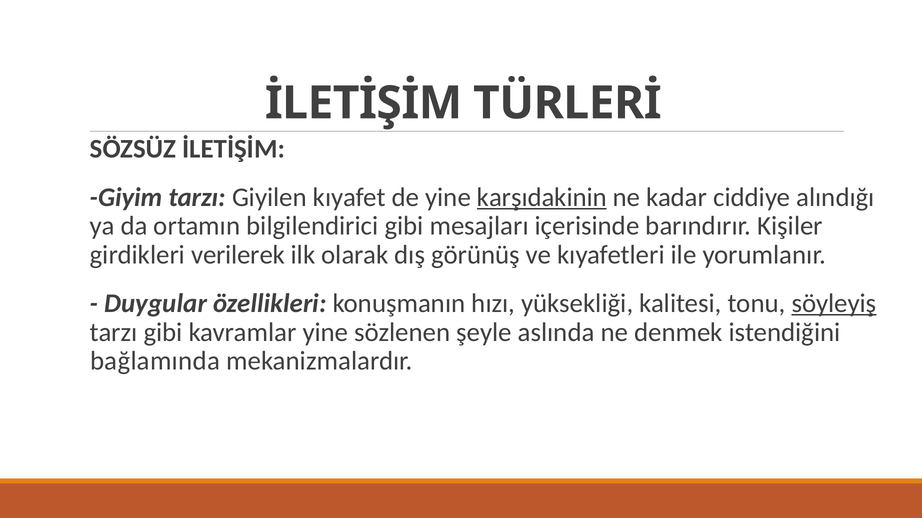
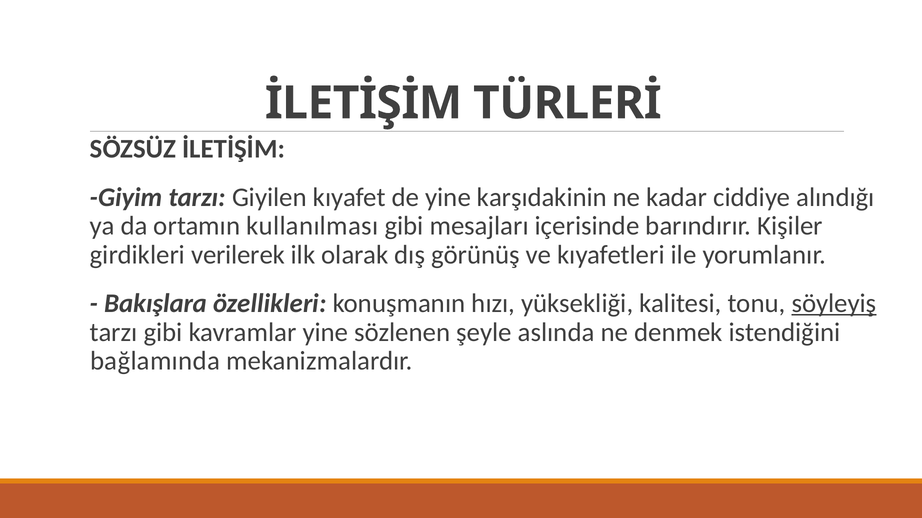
karşıdakinin underline: present -> none (542, 197)
bilgilendirici: bilgilendirici -> kullanılması (312, 226)
Duygular: Duygular -> Bakışlara (156, 304)
